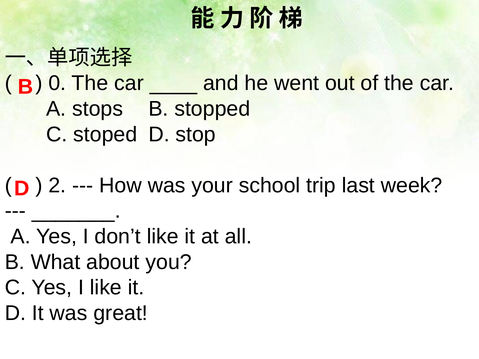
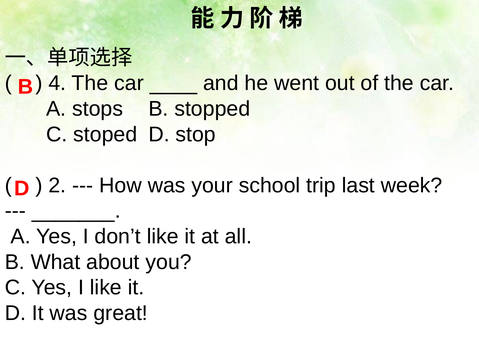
0: 0 -> 4 (57, 83)
